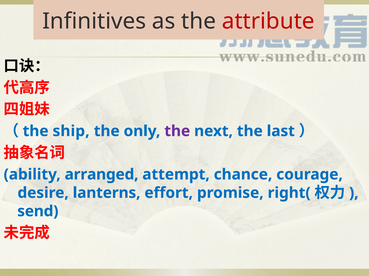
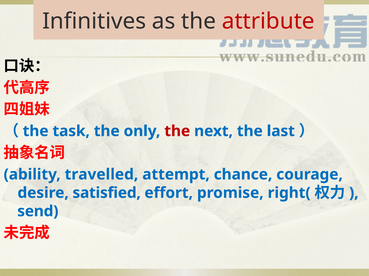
ship: ship -> task (71, 131)
the colour: purple -> red (177, 131)
arranged: arranged -> travelled (101, 175)
lanterns: lanterns -> satisfied (107, 193)
